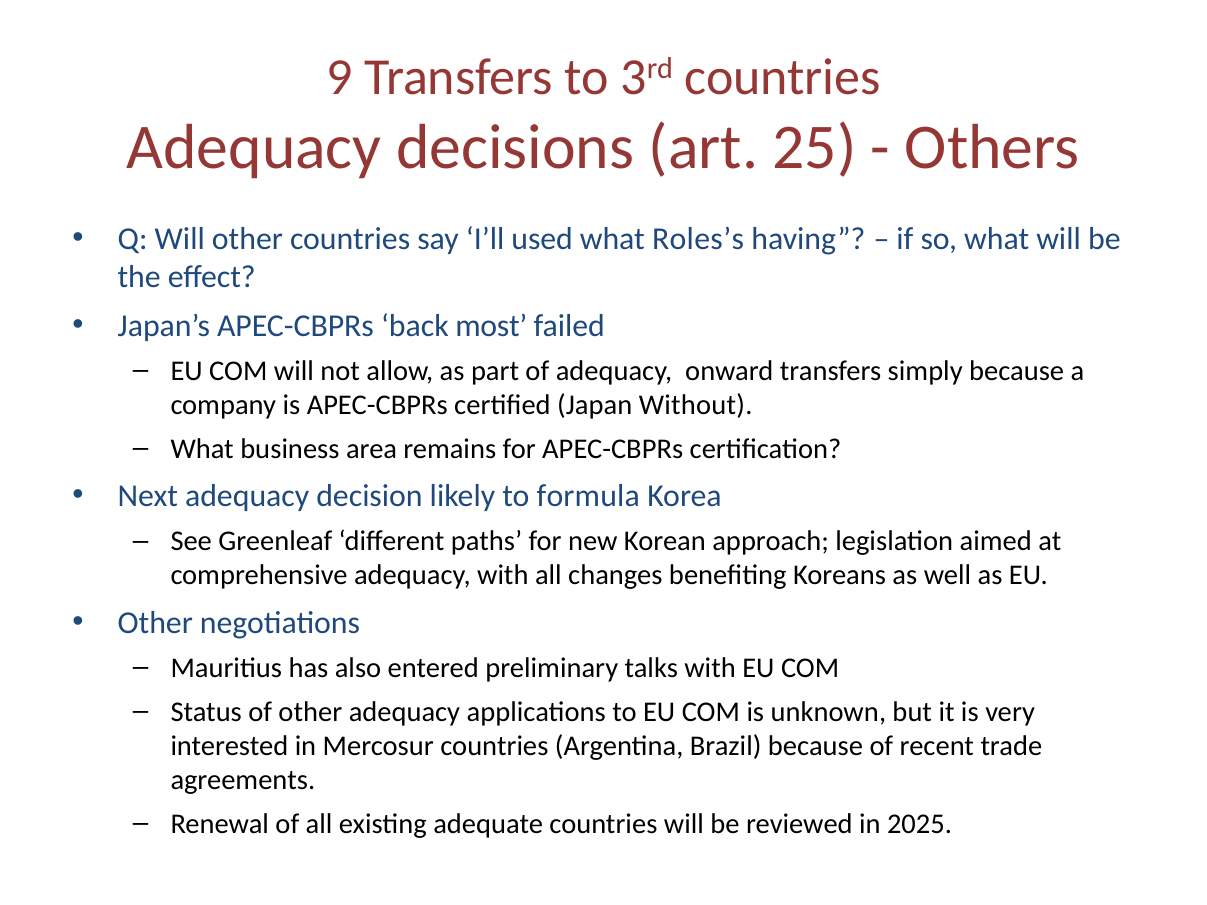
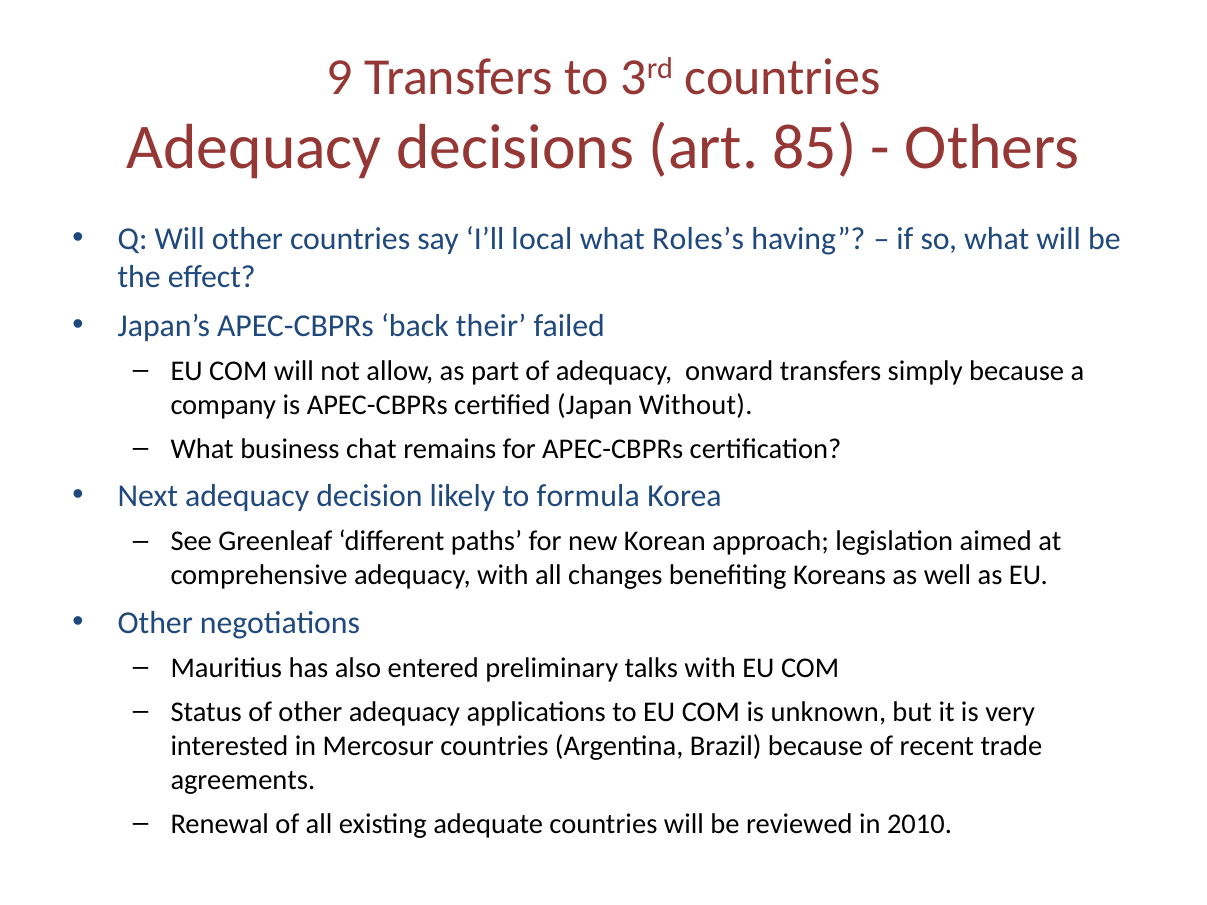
25: 25 -> 85 (815, 147)
used: used -> local (542, 239)
most: most -> their (491, 326)
area: area -> chat (371, 449)
2025: 2025 -> 2010 (920, 824)
